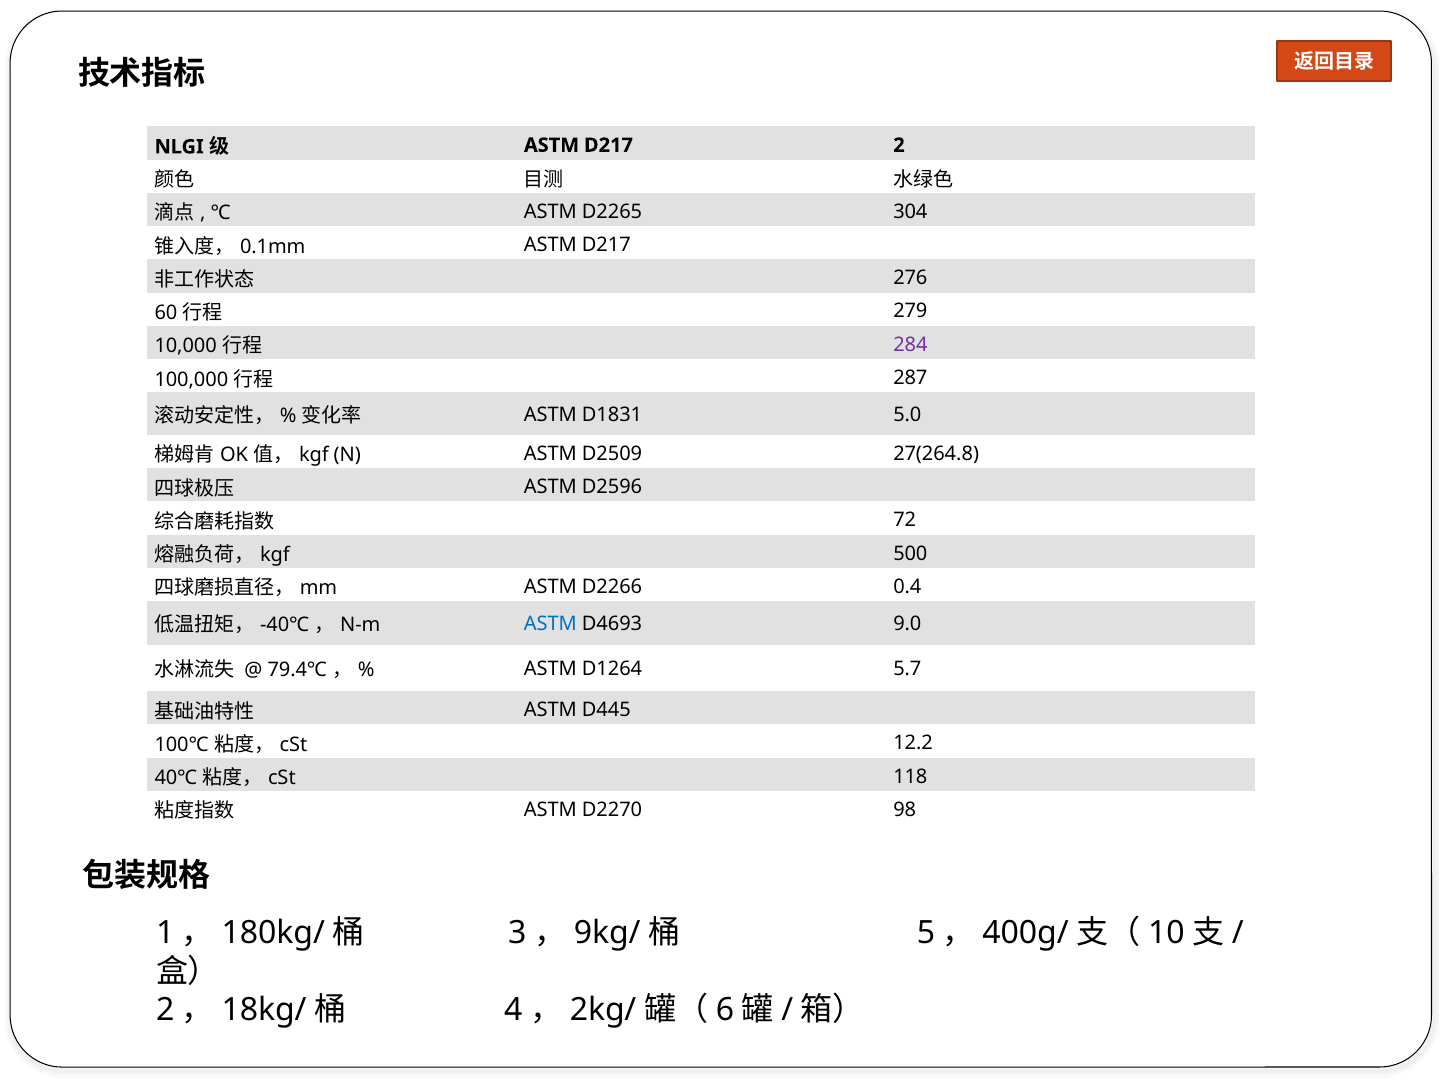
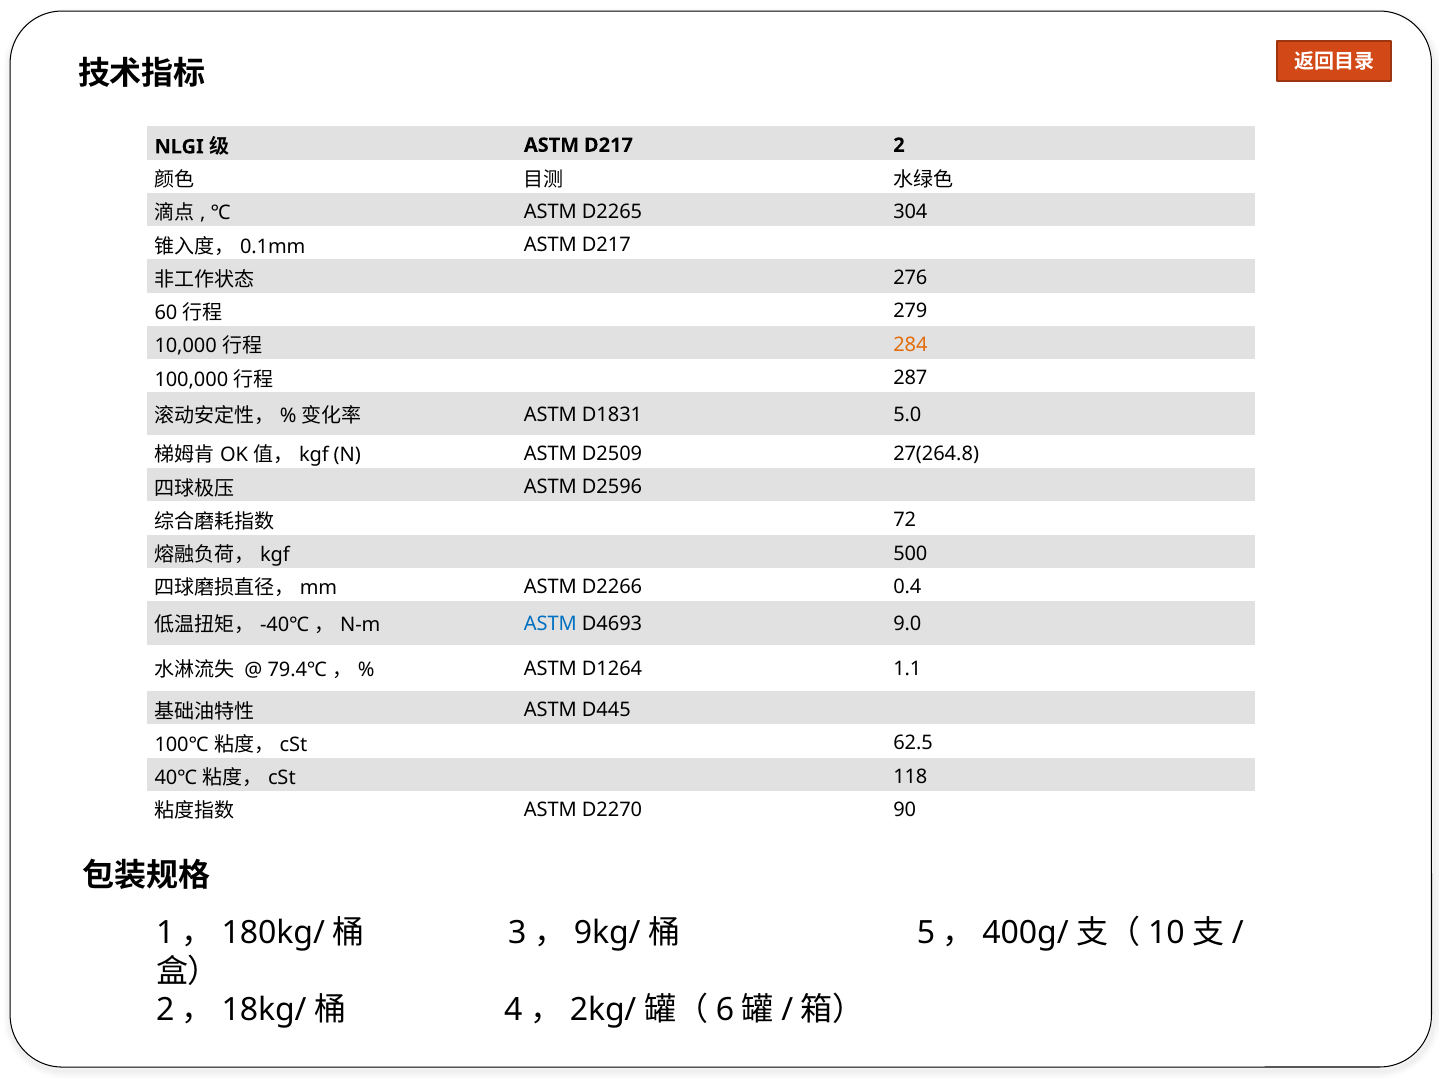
284 colour: purple -> orange (910, 344)
5.7: 5.7 -> 1.1 (907, 669)
12.2: 12.2 -> 62.5 (913, 743)
98: 98 -> 90 (905, 809)
